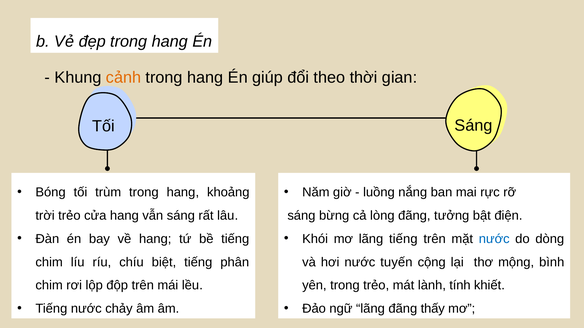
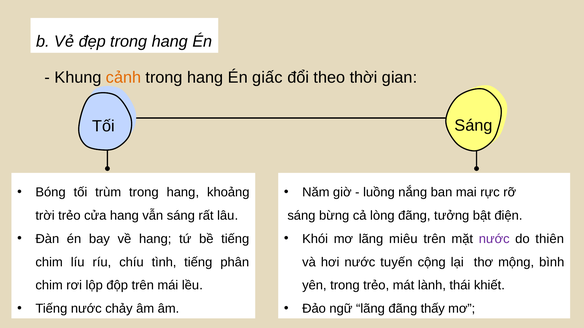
giúp: giúp -> giấc (267, 78)
lãng tiếng: tiếng -> miêu (403, 239)
nước colour: blue -> purple (494, 239)
dòng: dòng -> thiên (550, 239)
biệt: biệt -> tình (164, 262)
tính: tính -> thái (460, 286)
